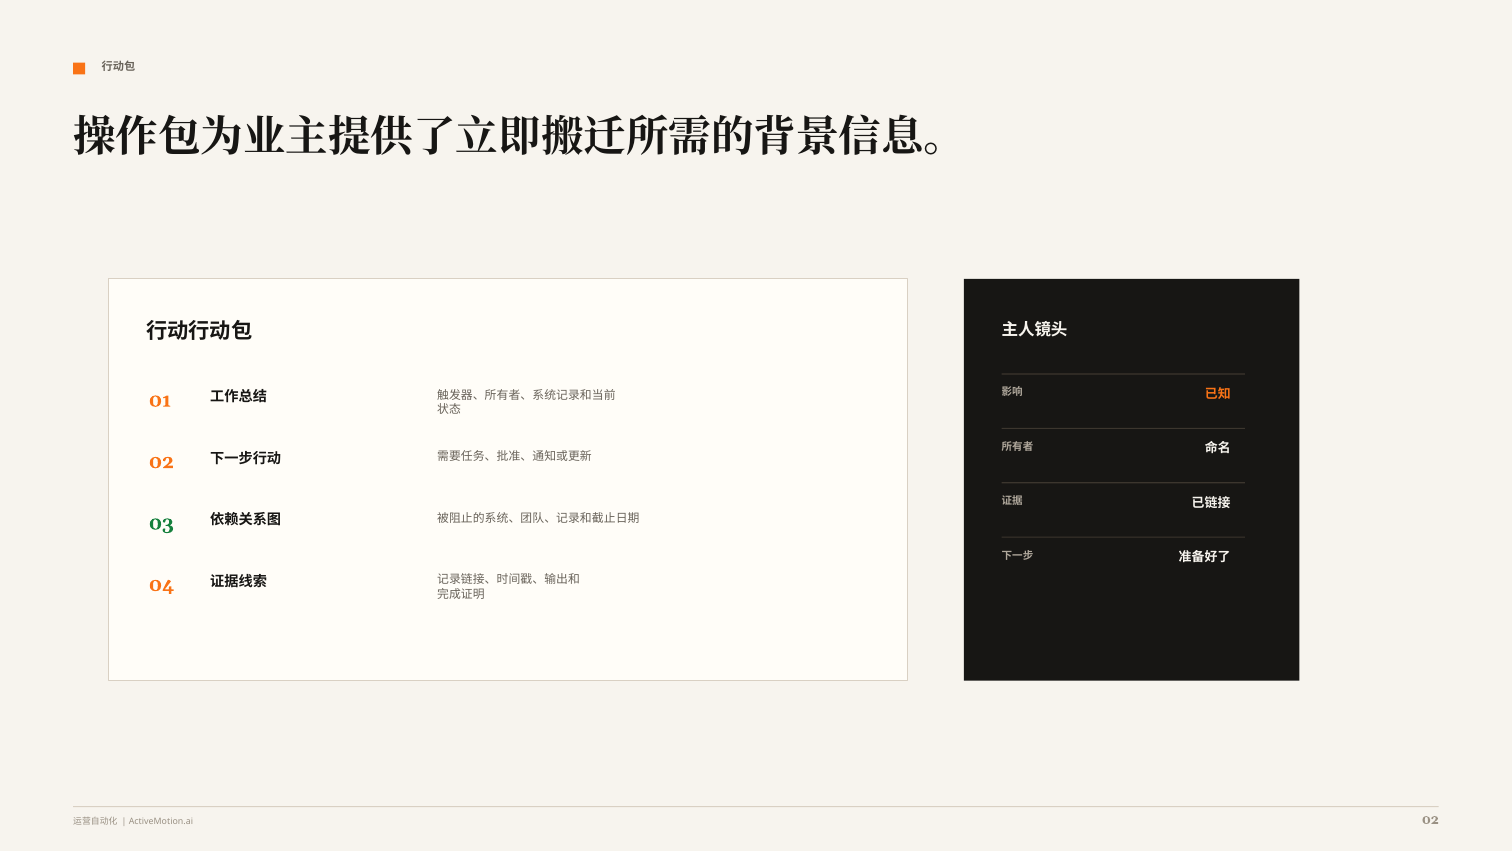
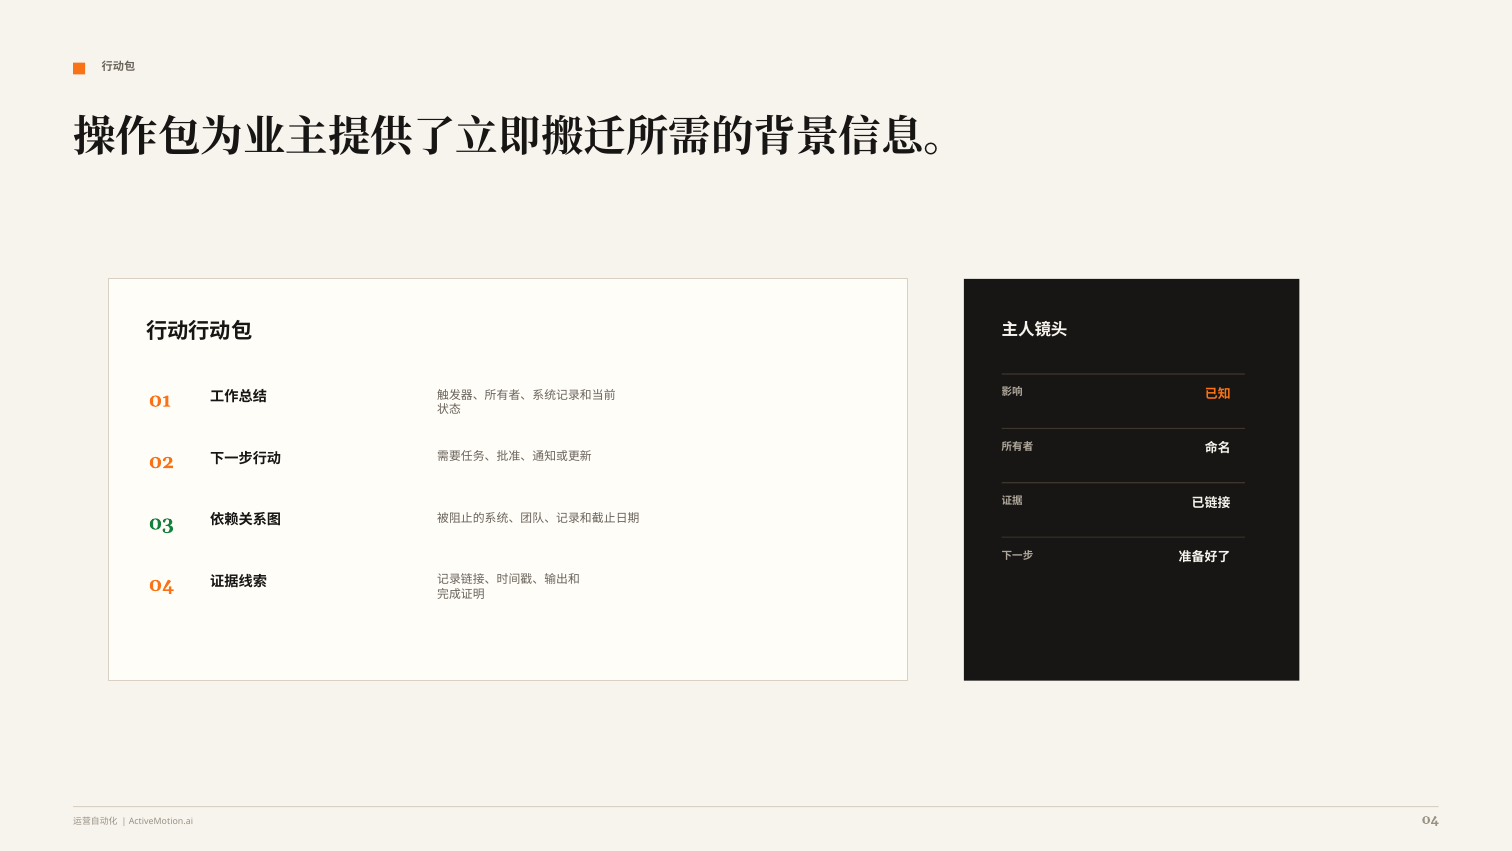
ActiveMotion.ai 02: 02 -> 04 (1430, 819)
